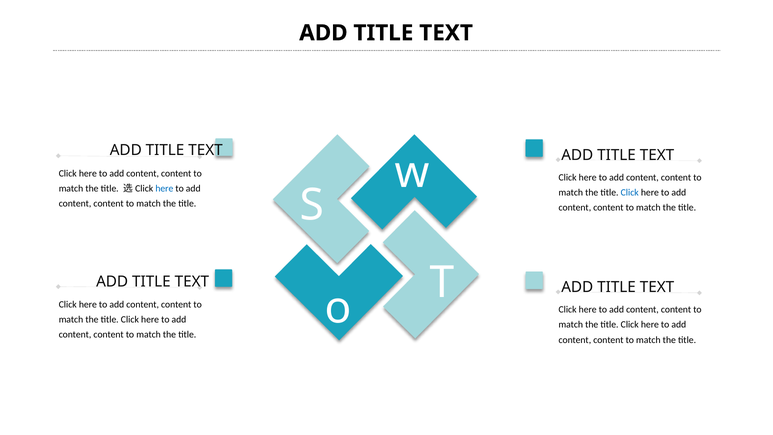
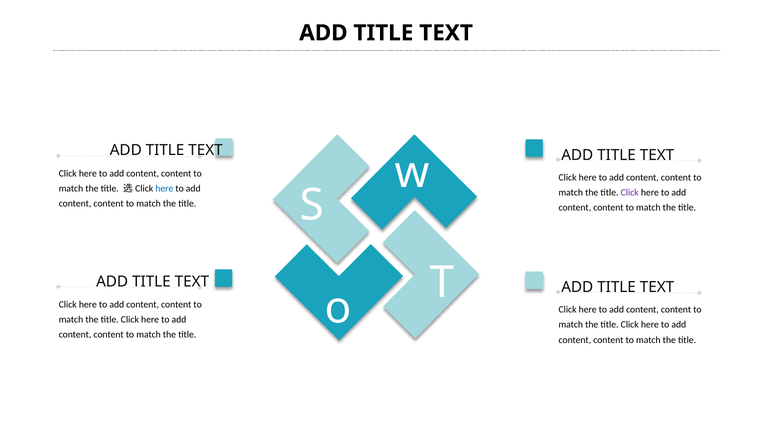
Click colour: blue -> purple (630, 192)
